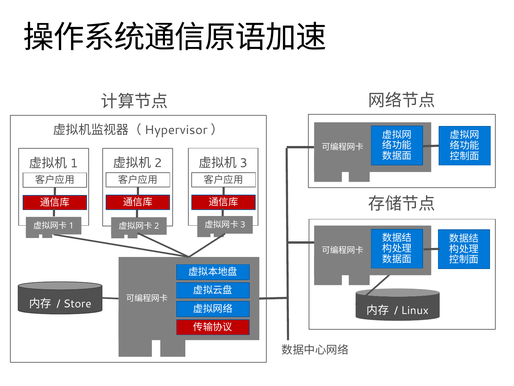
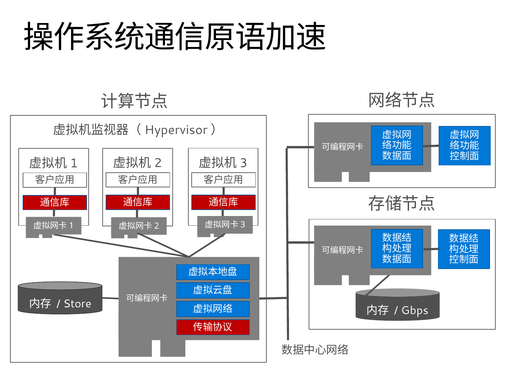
Linux: Linux -> Gbps (415, 310)
